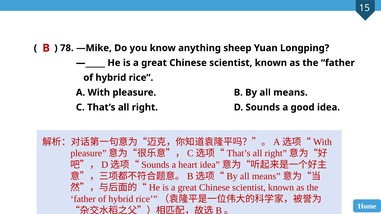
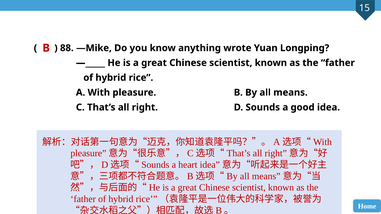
78: 78 -> 88 (67, 48)
sheep: sheep -> wrote (237, 48)
